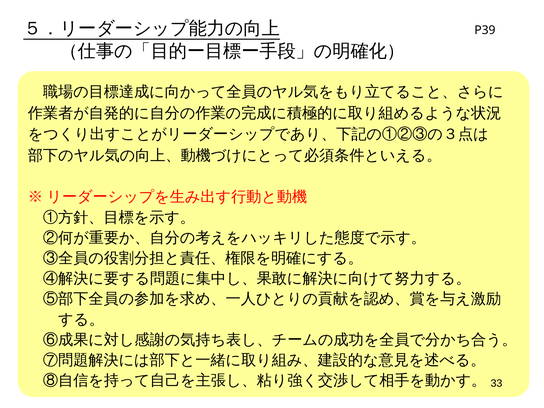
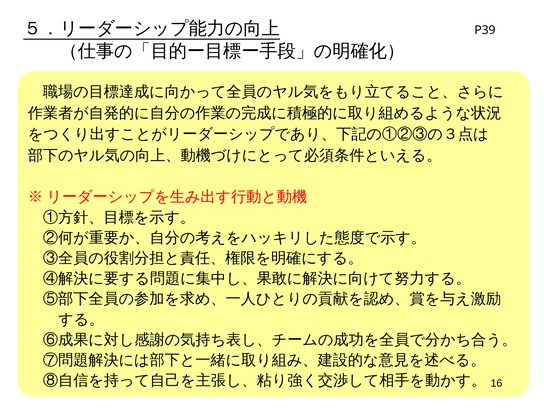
33: 33 -> 16 (496, 383)
